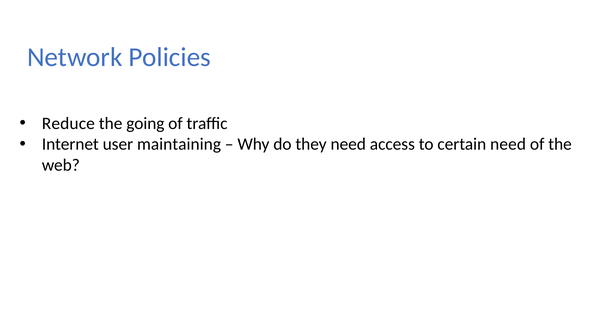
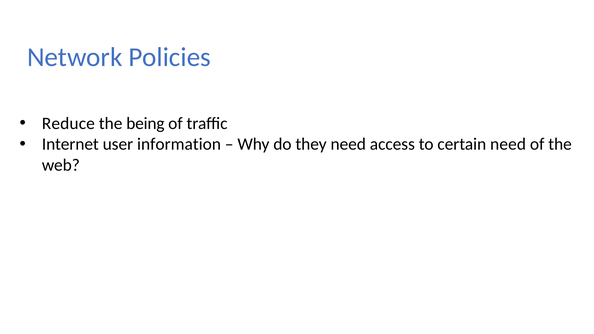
going: going -> being (145, 124)
maintaining: maintaining -> information (179, 144)
